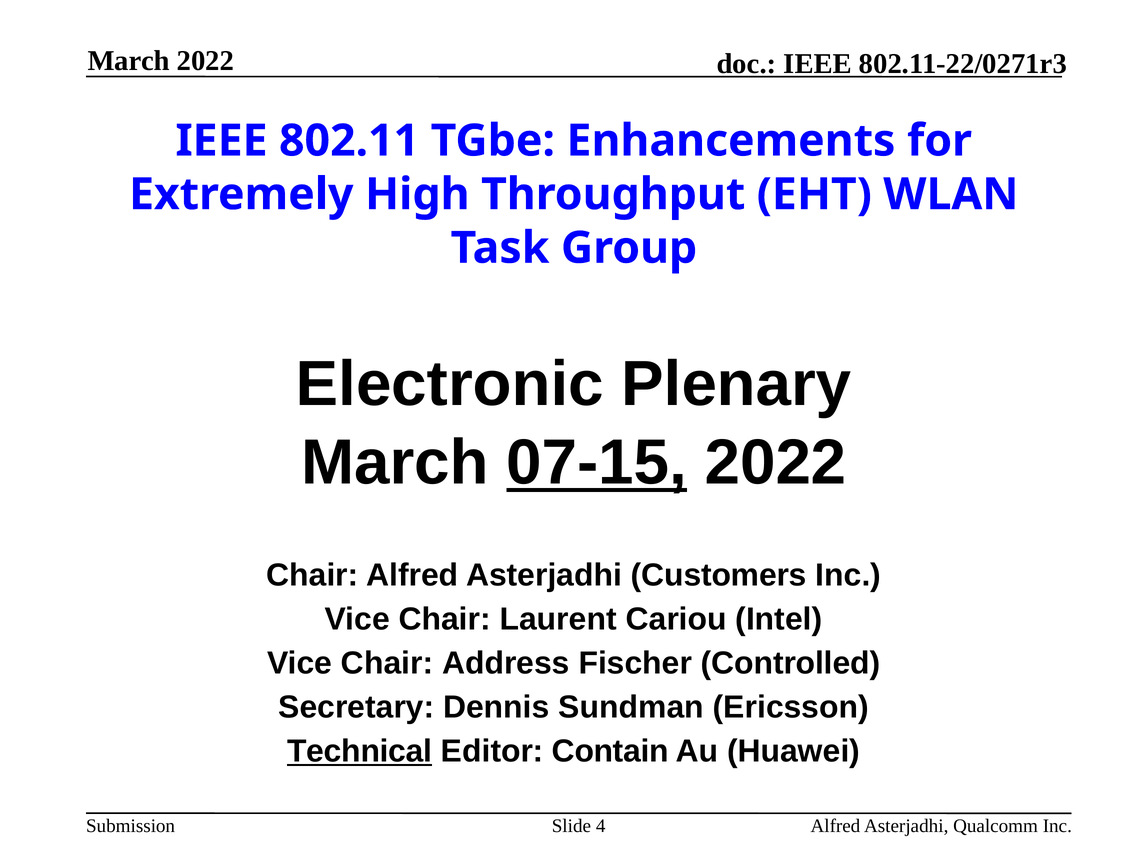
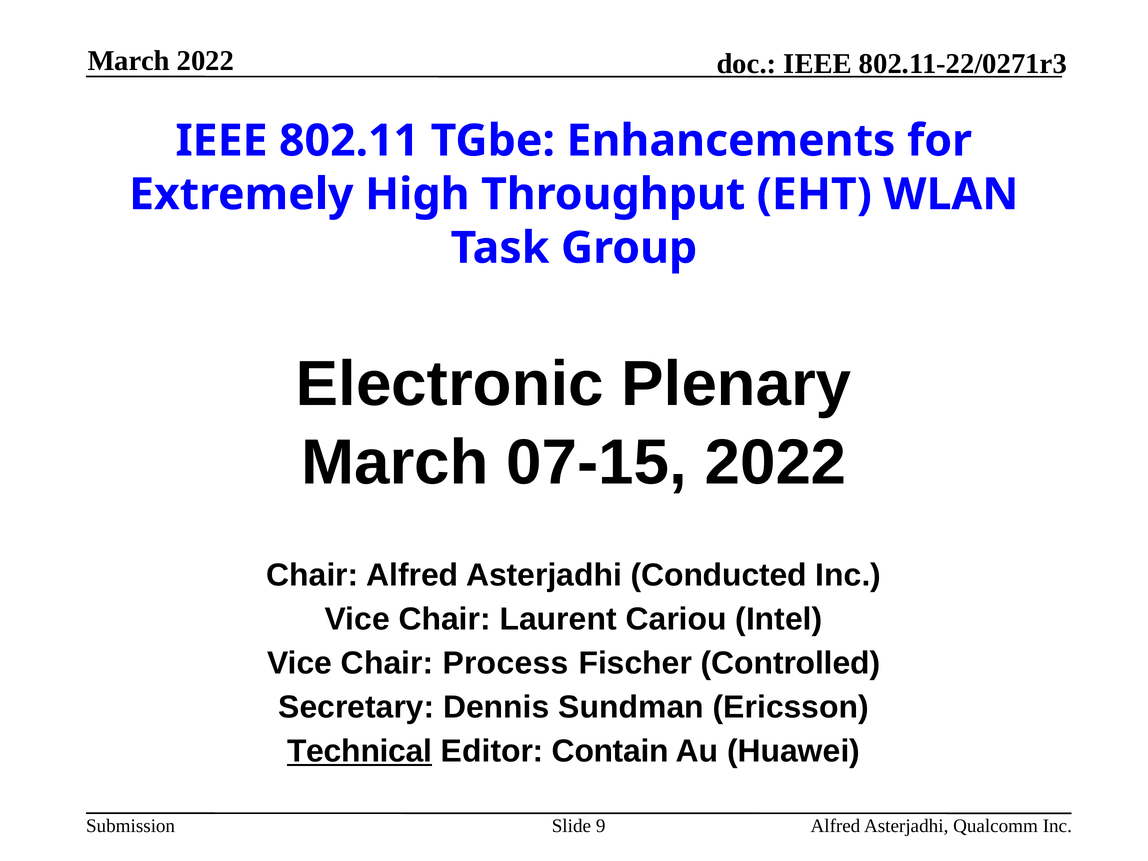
07-15 underline: present -> none (597, 463)
Customers: Customers -> Conducted (719, 575)
Address: Address -> Process (506, 663)
4: 4 -> 9 (601, 826)
